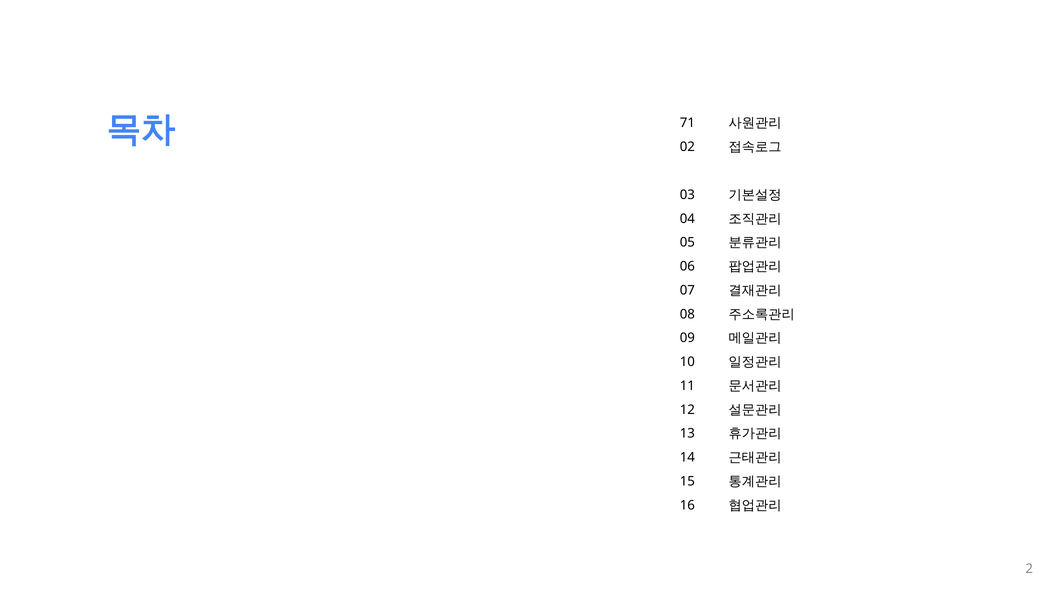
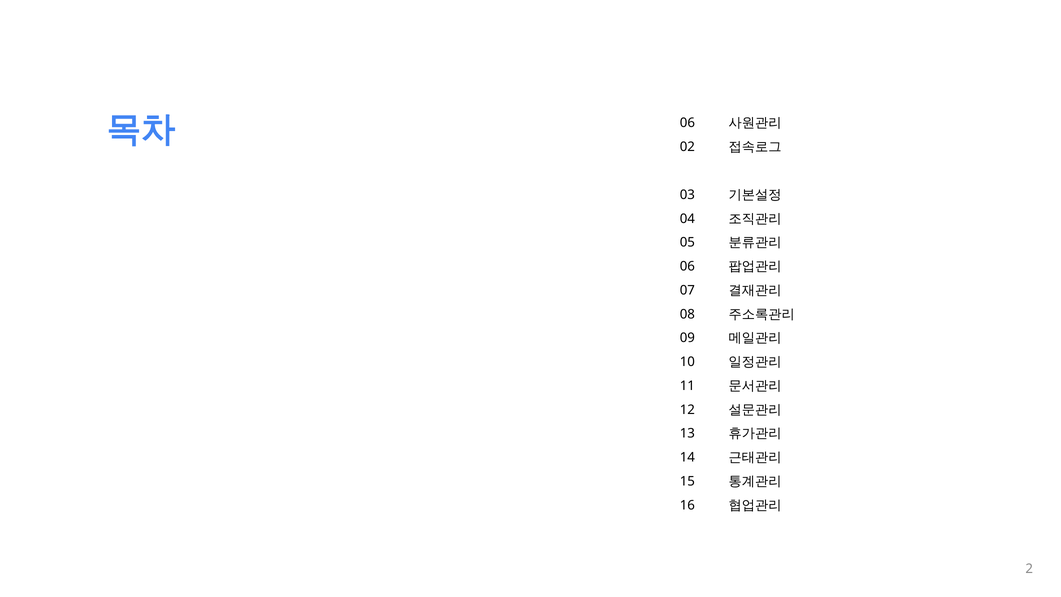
71: 71 -> 06 (687, 123)
